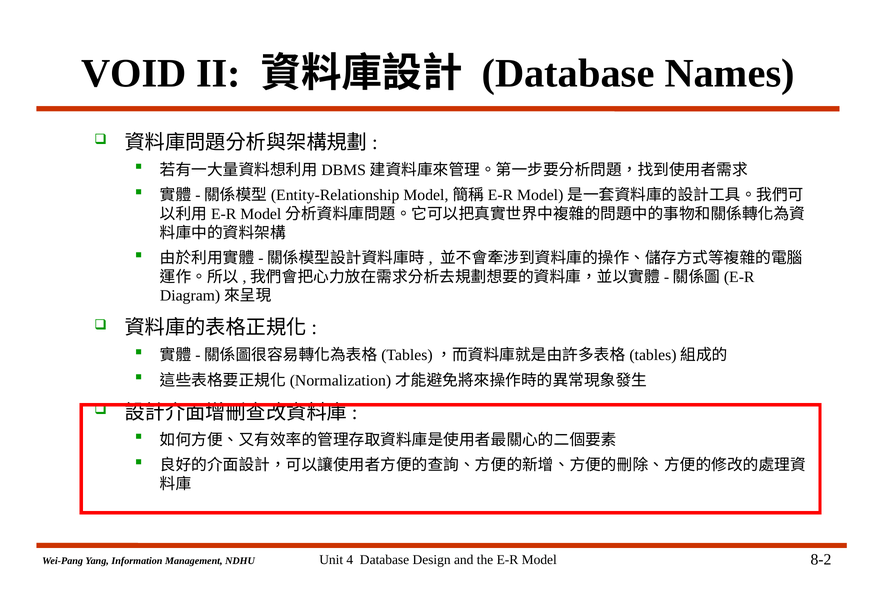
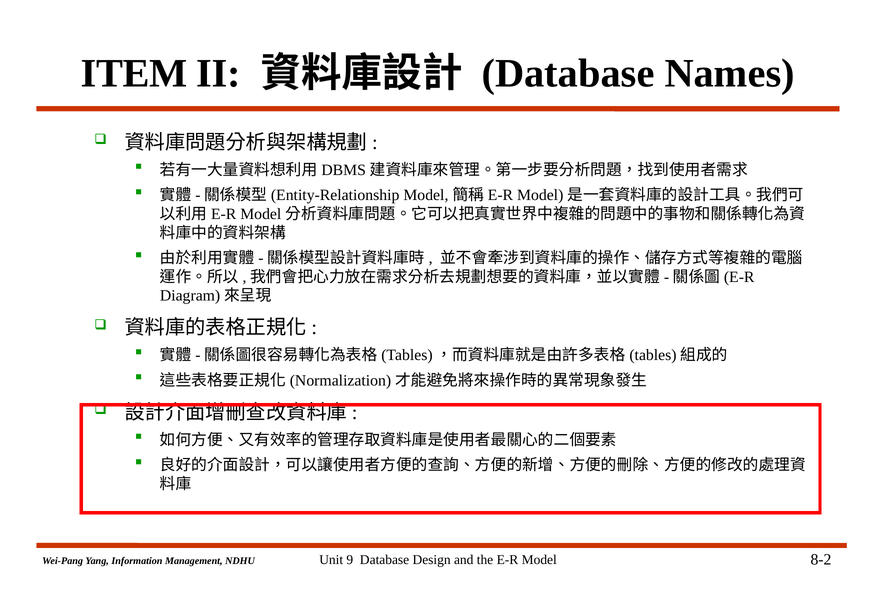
VOID: VOID -> ITEM (134, 74)
4: 4 -> 9 (350, 560)
